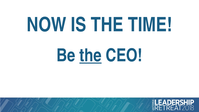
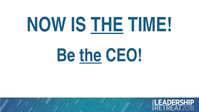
THE underline: none -> present (107, 25)
